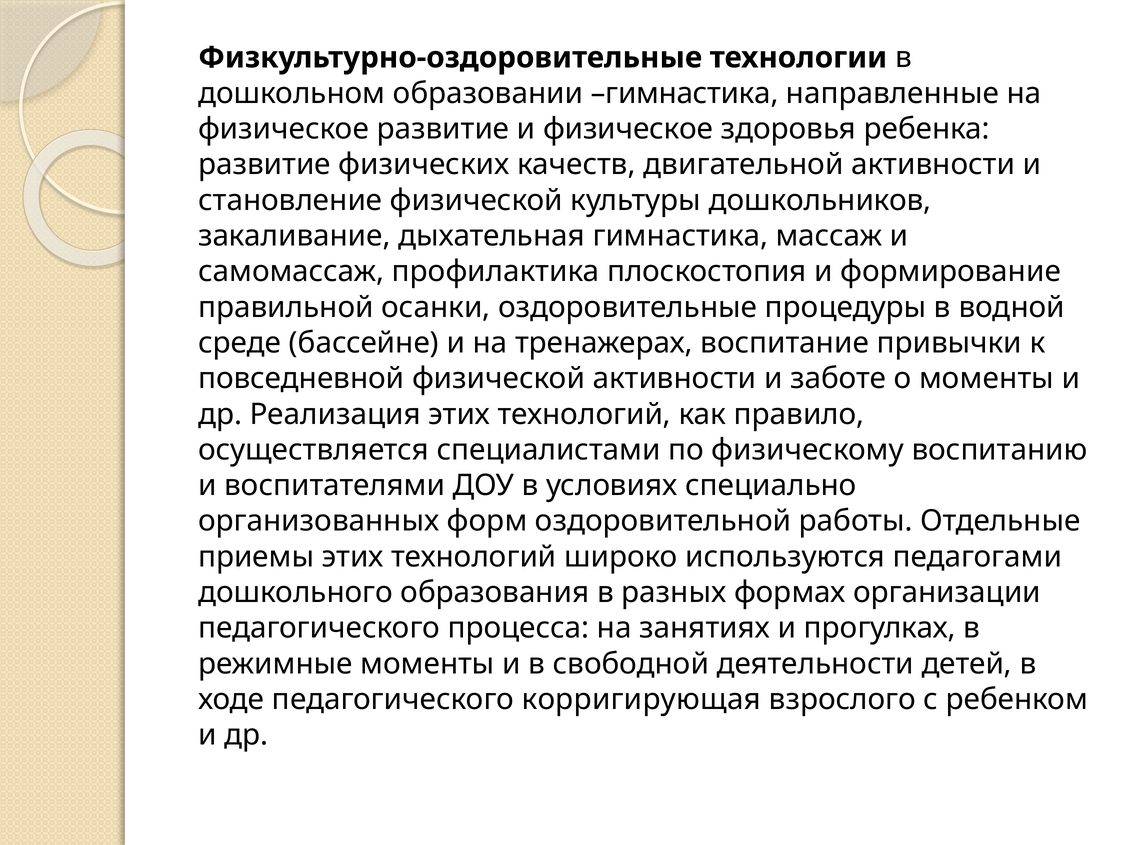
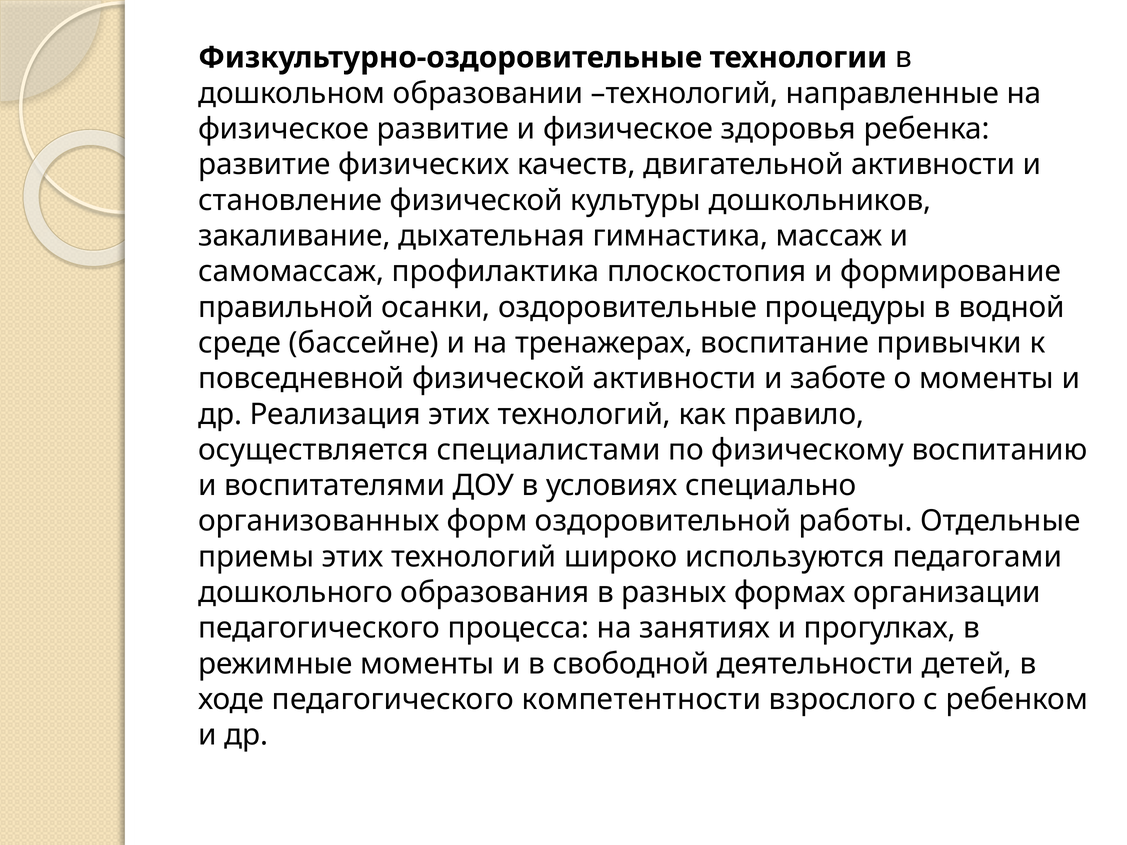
образовании гимнастика: гимнастика -> технологий (685, 93)
корригирующая: корригирующая -> компетентности (641, 700)
